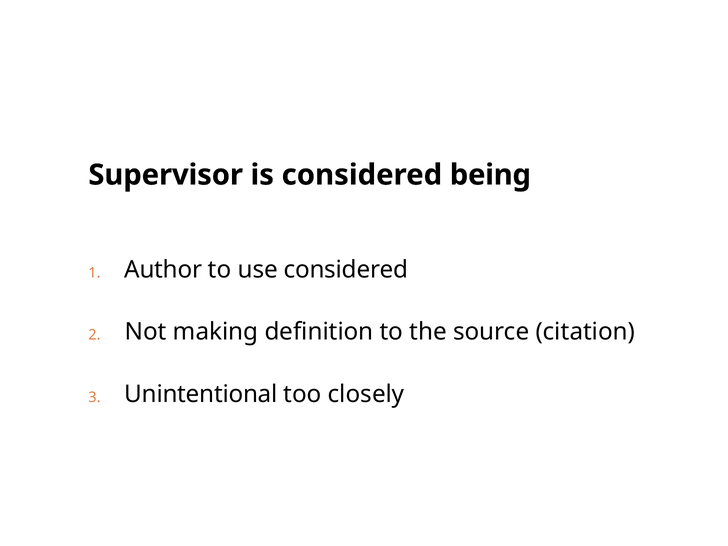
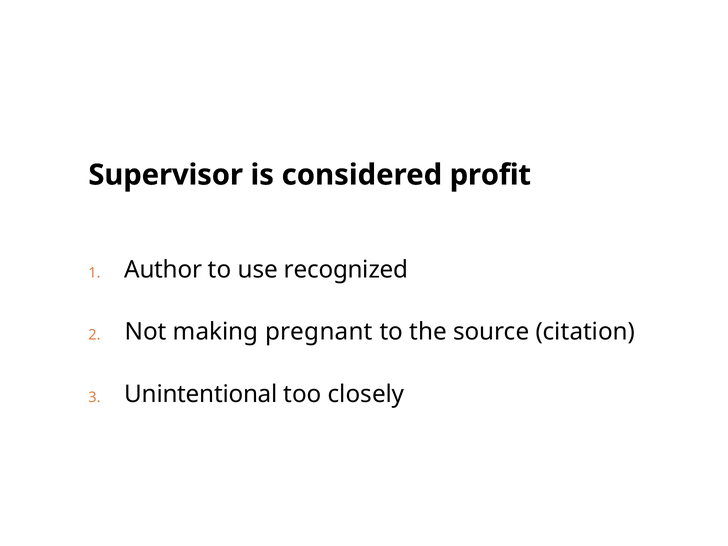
being: being -> profit (490, 175)
use considered: considered -> recognized (346, 270)
definition: definition -> pregnant (319, 332)
